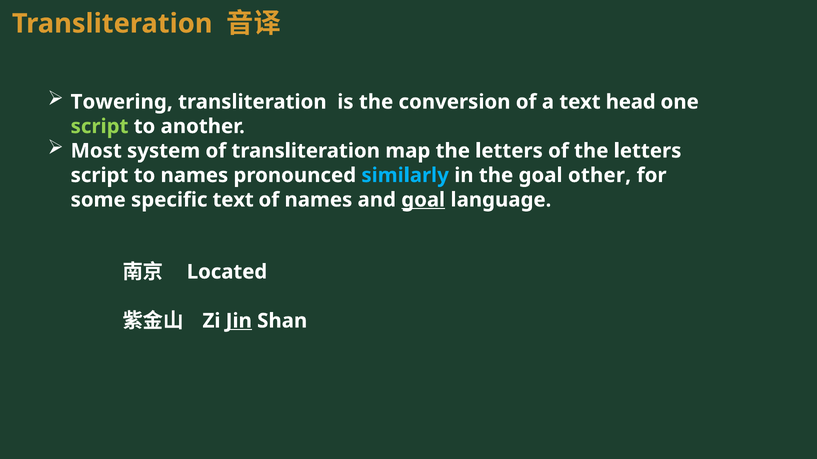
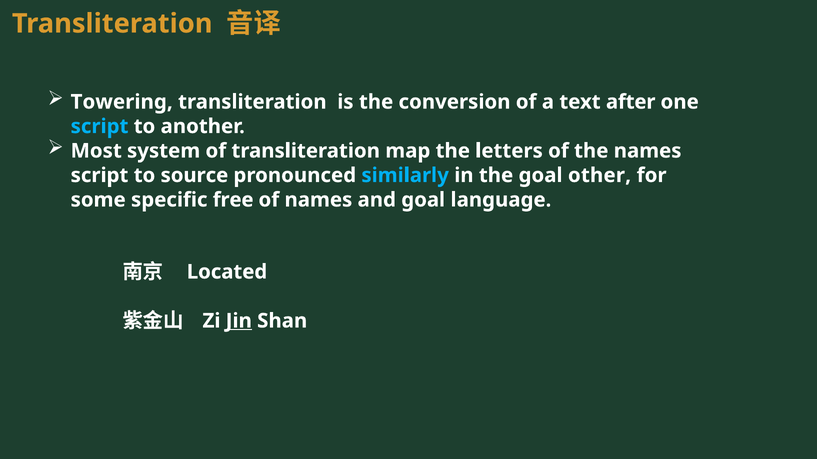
head: head -> after (631, 102)
script colour: light green -> light blue (100, 127)
of the letters: letters -> names (648, 151)
to names: names -> source (194, 176)
specific text: text -> free (233, 200)
goal underline: present -> none (423, 200)
